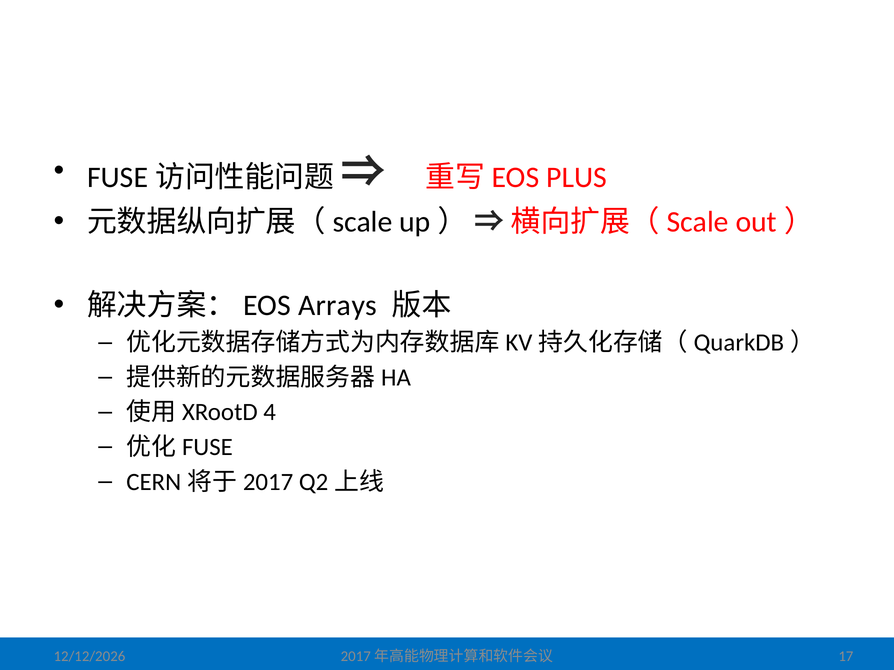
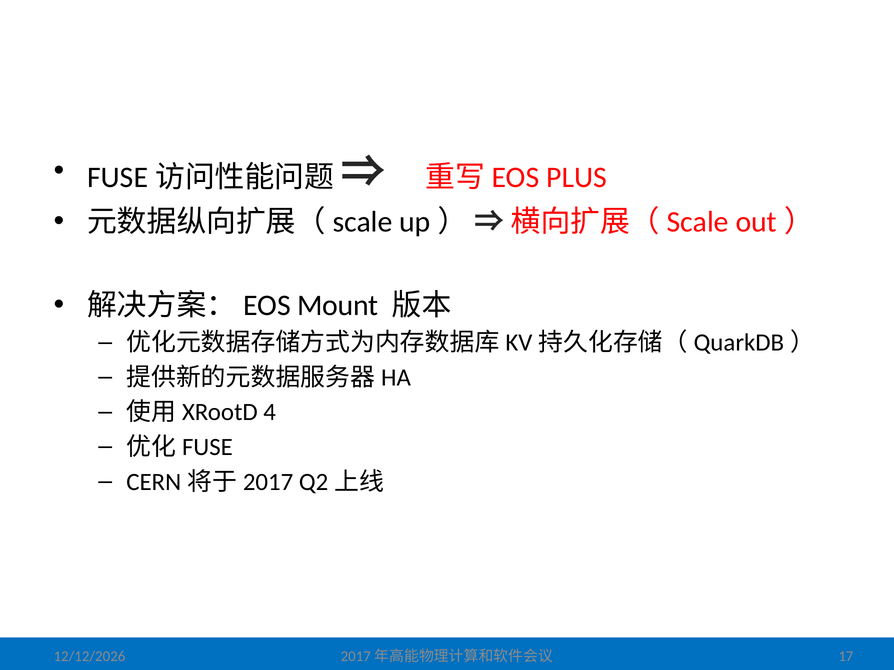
Arrays: Arrays -> Mount (338, 306)
